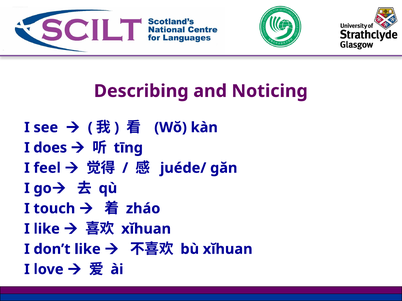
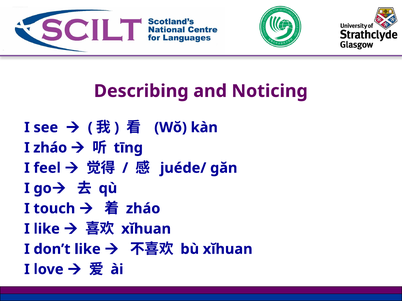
I does: does -> zháo (50, 148)
